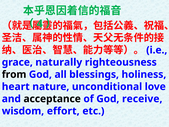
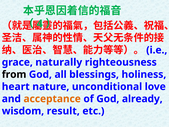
acceptance colour: black -> orange (52, 99)
receive: receive -> already (142, 99)
effort: effort -> result (63, 111)
